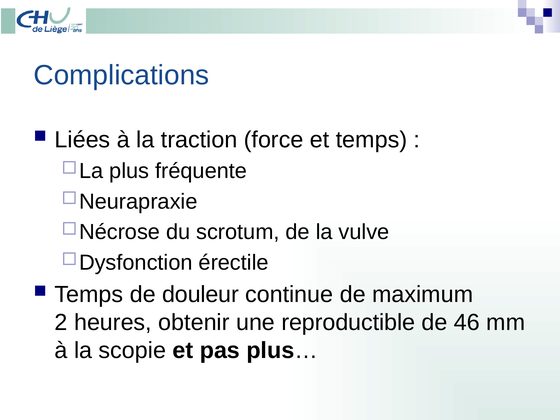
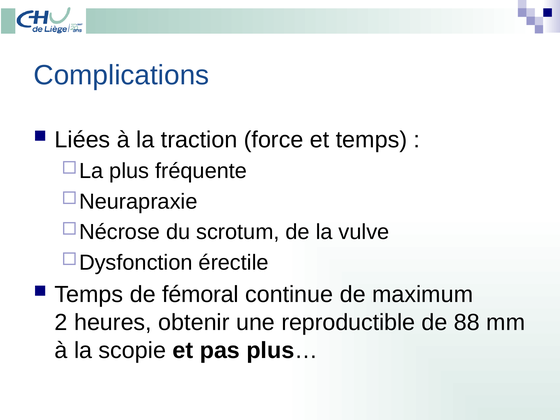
douleur: douleur -> fémoral (200, 294)
46: 46 -> 88 (467, 322)
